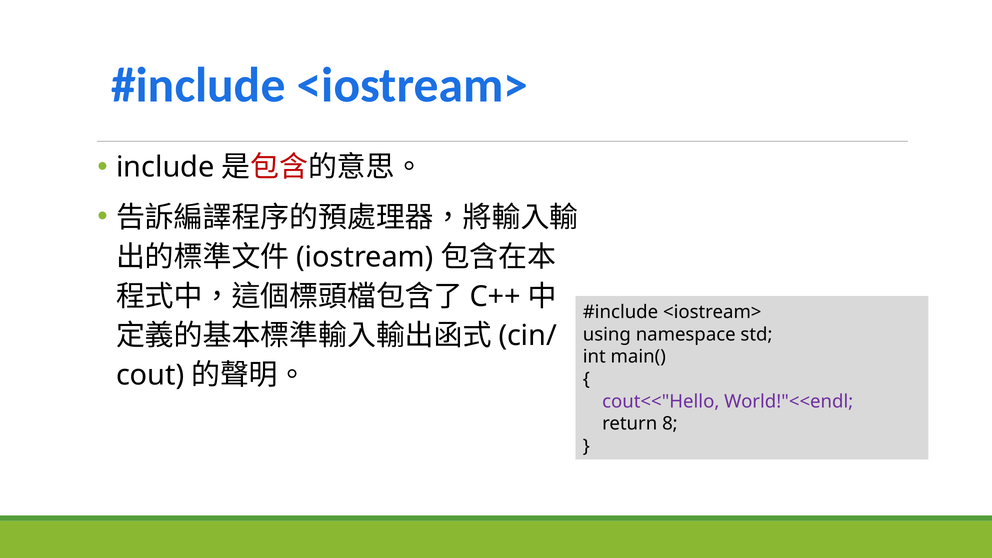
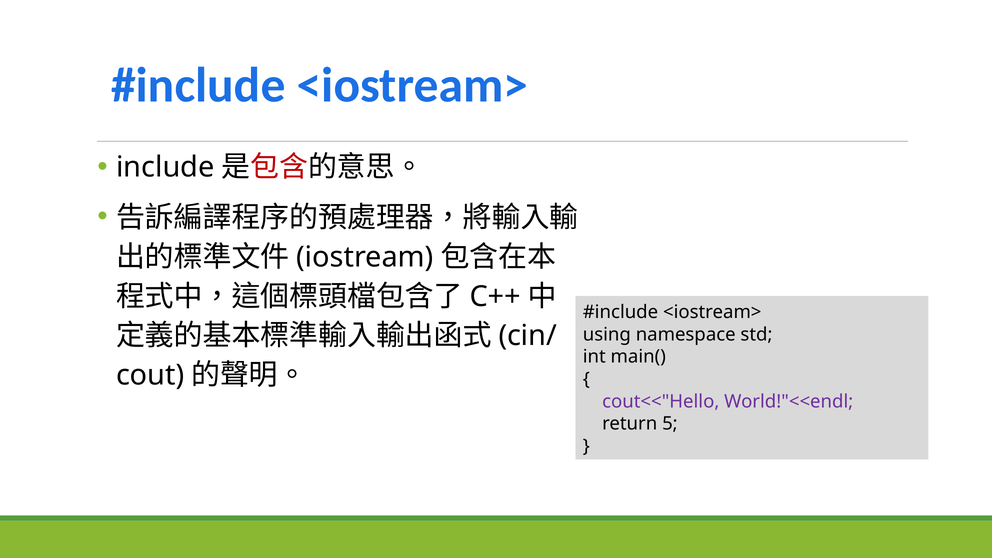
8: 8 -> 5 (670, 424)
